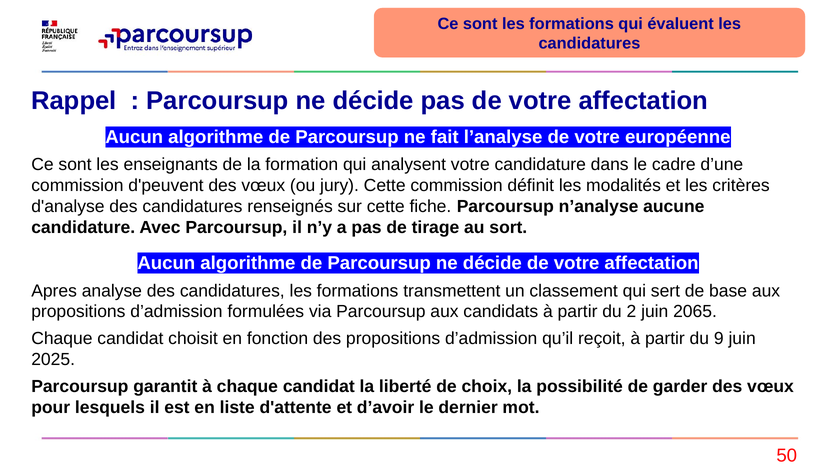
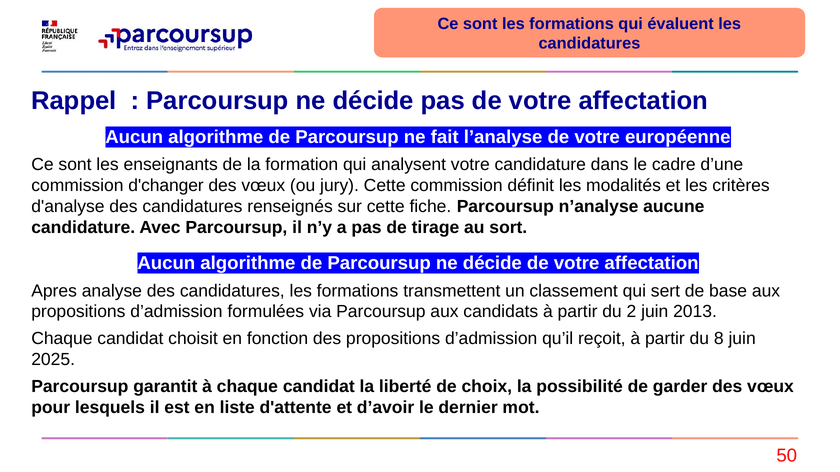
d'peuvent: d'peuvent -> d'changer (166, 186)
2065: 2065 -> 2013 (695, 312)
9: 9 -> 8 (719, 339)
